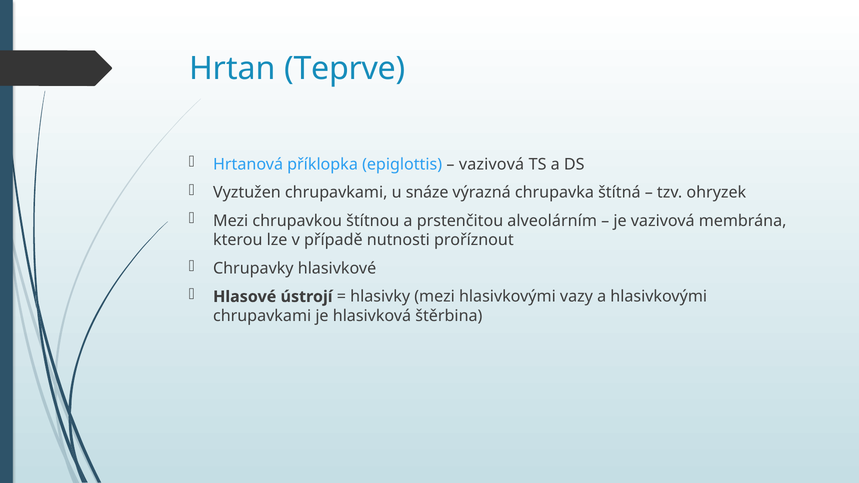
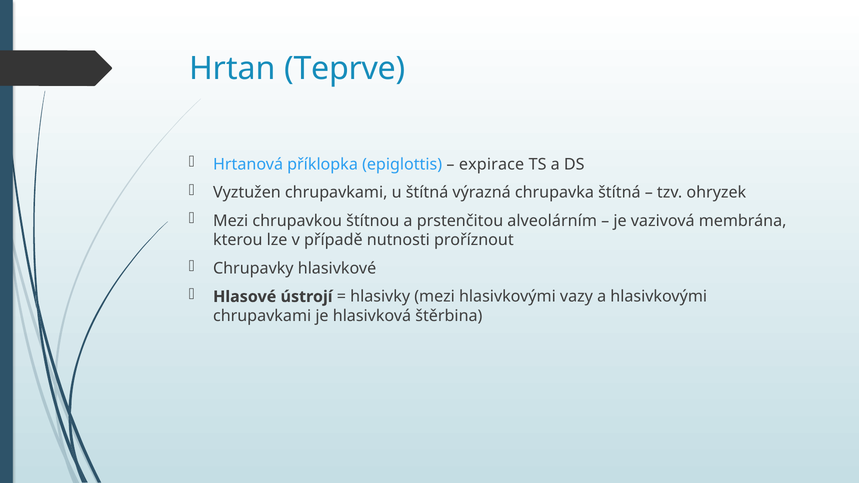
vazivová: vazivová -> expirace (492, 164)
u snáze: snáze -> štítná (427, 193)
